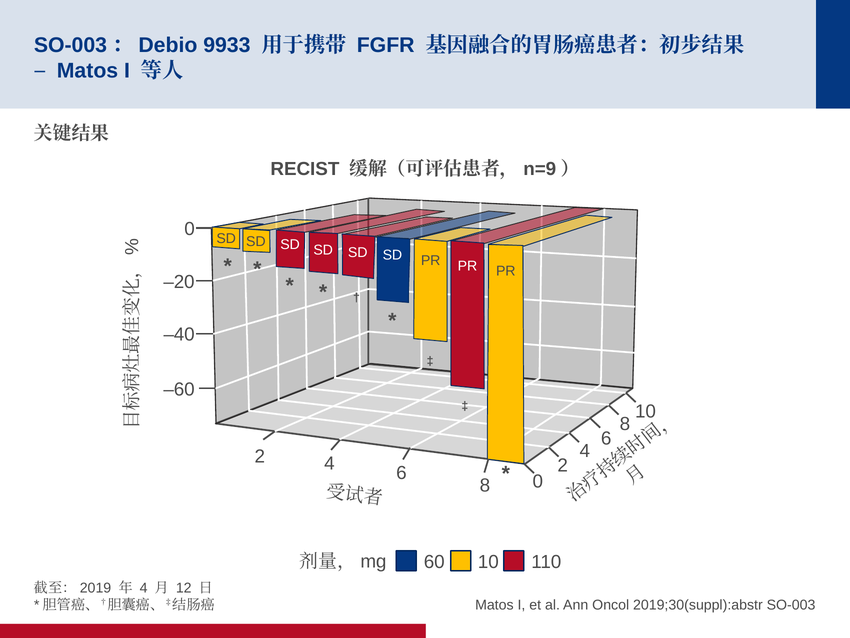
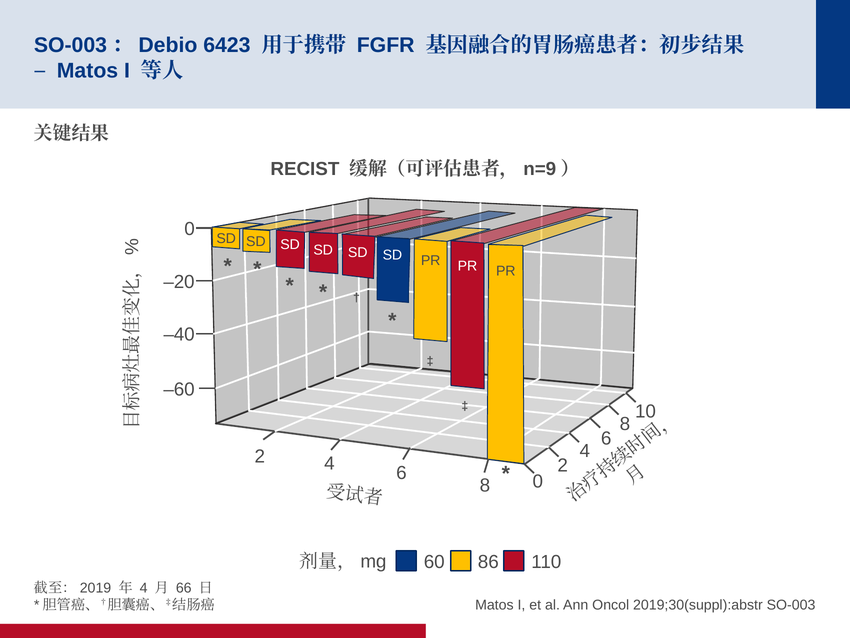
9933: 9933 -> 6423 (227, 45)
60 10: 10 -> 86 (488, 561)
12: 12 -> 66 (184, 587)
